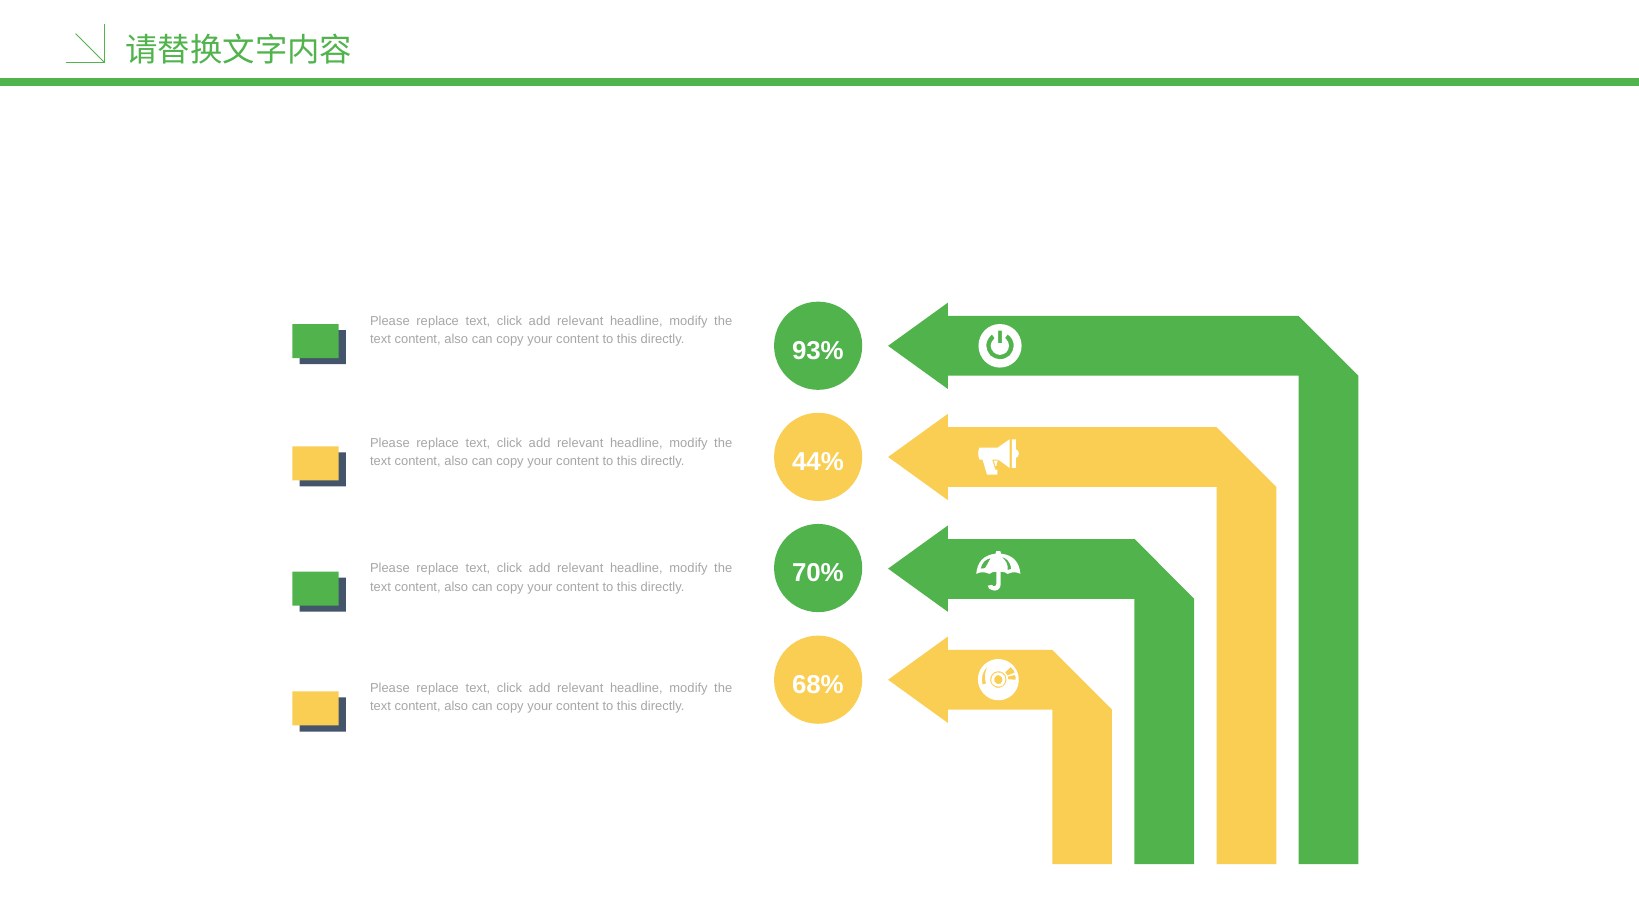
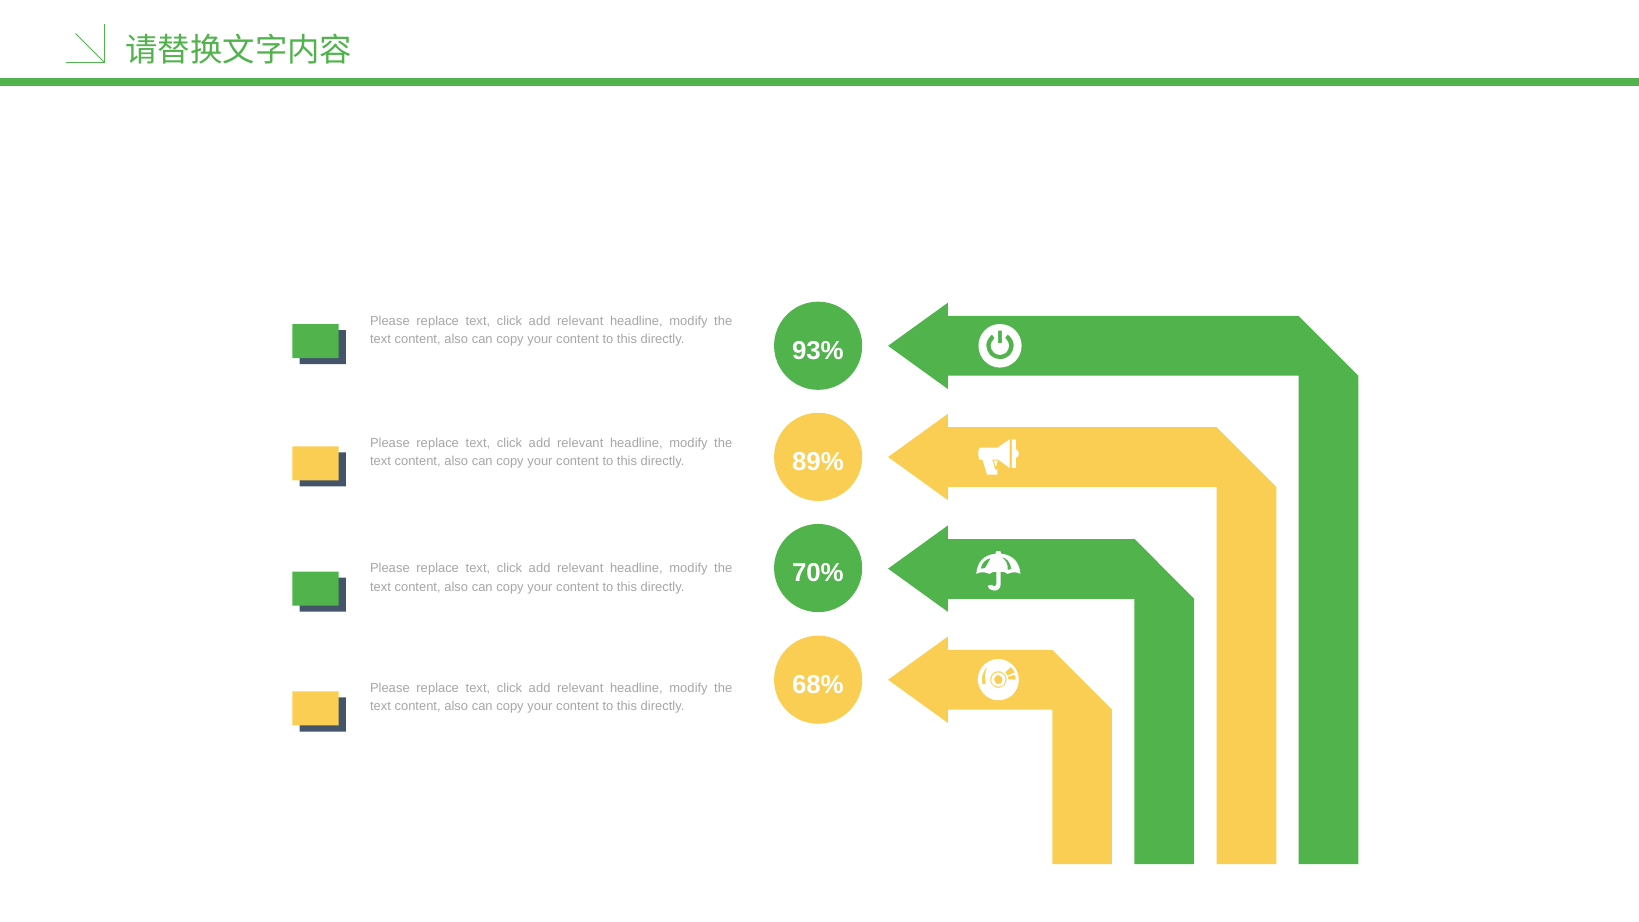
44%: 44% -> 89% (818, 462)
